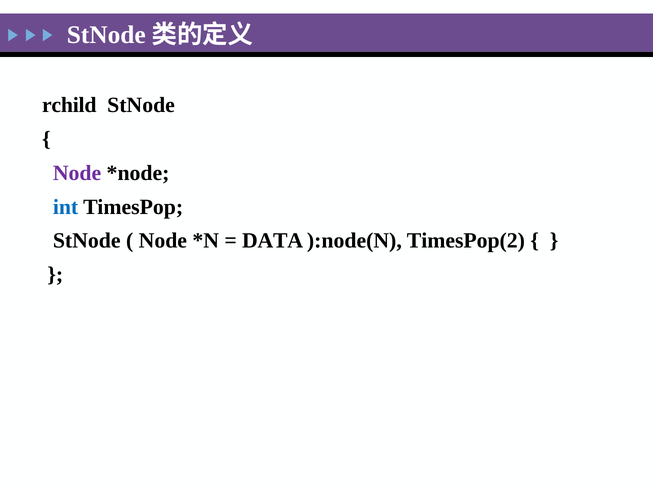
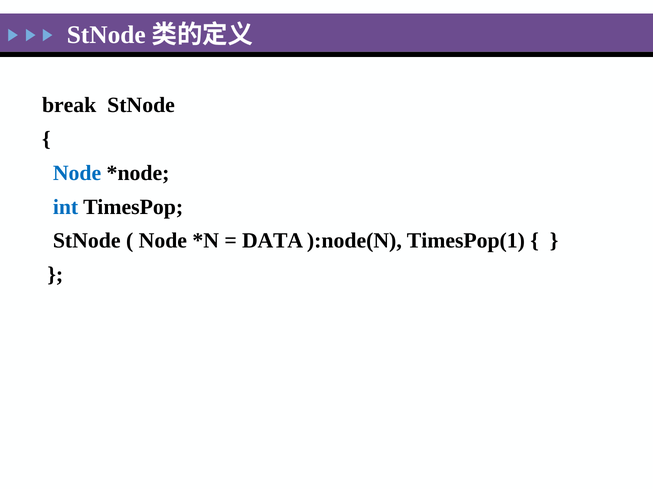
rchild: rchild -> break (69, 105)
Node colour: purple -> blue (77, 173)
TimesPop(2: TimesPop(2 -> TimesPop(1 (466, 241)
